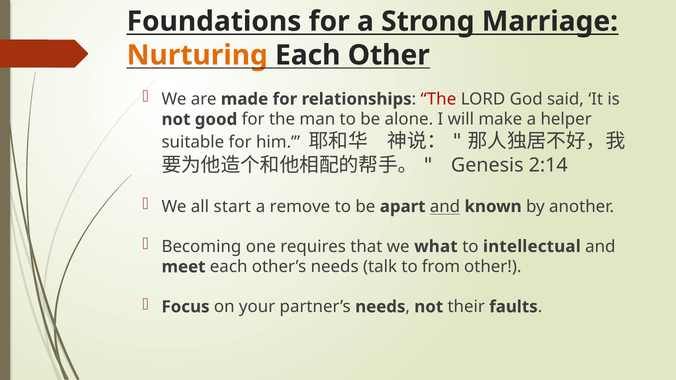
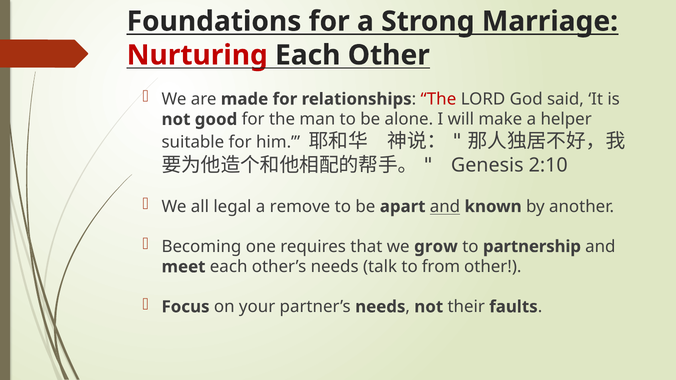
Nurturing colour: orange -> red (197, 55)
2:14: 2:14 -> 2:10 (548, 165)
start: start -> legal (232, 207)
what: what -> grow (436, 247)
intellectual: intellectual -> partnership (532, 247)
